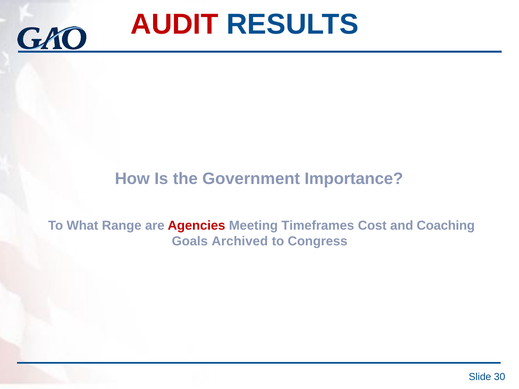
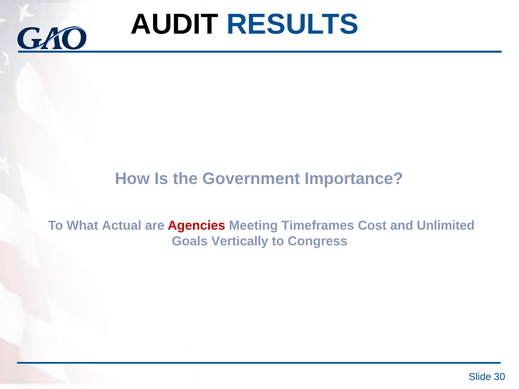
AUDIT colour: red -> black (175, 24)
Range: Range -> Actual (122, 226)
Coaching: Coaching -> Unlimited (446, 226)
Archived: Archived -> Vertically (240, 241)
